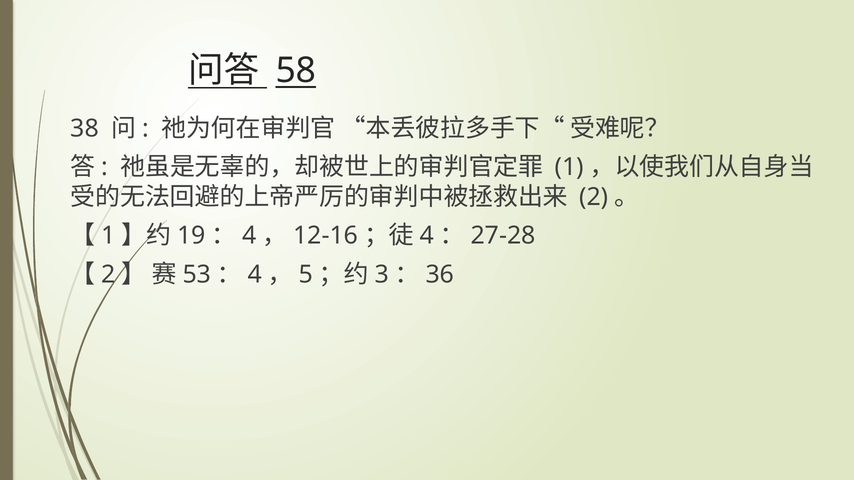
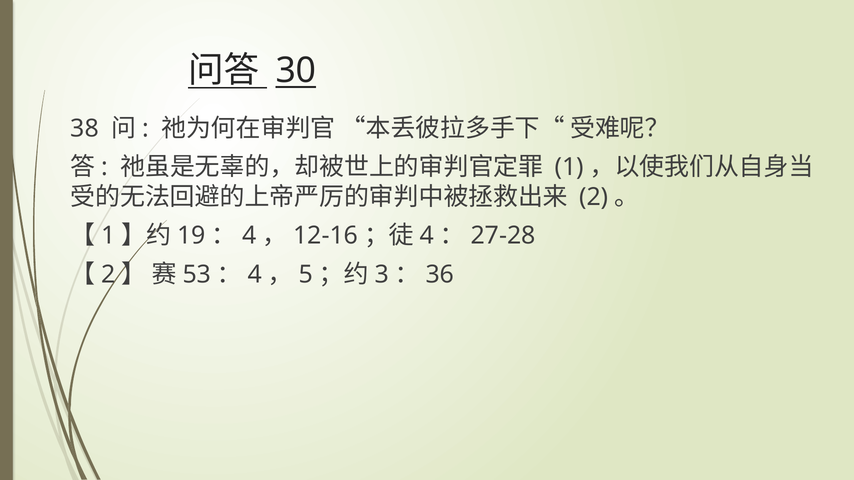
58: 58 -> 30 (296, 71)
